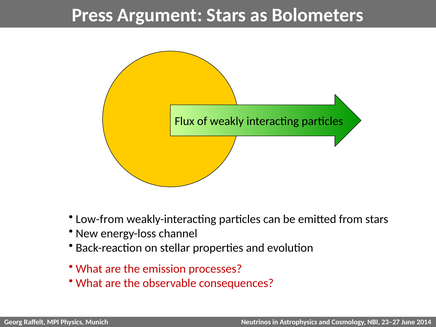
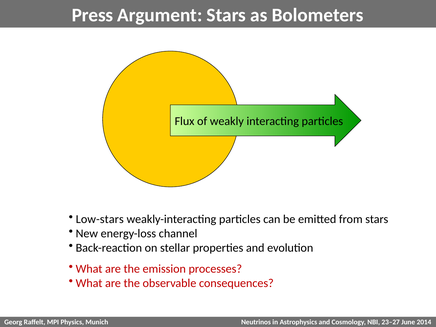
Low-from: Low-from -> Low-stars (100, 219)
